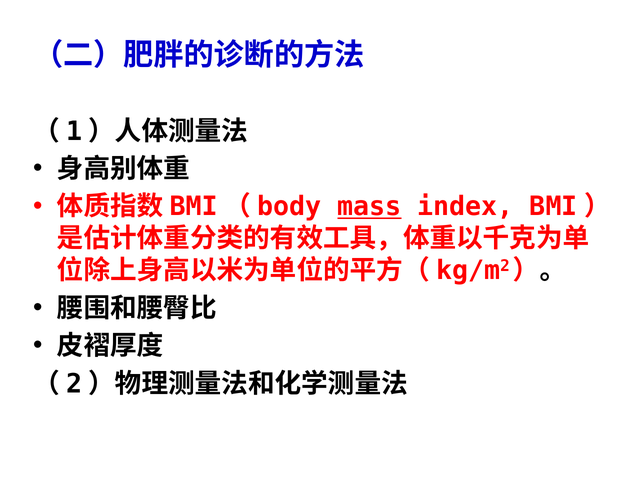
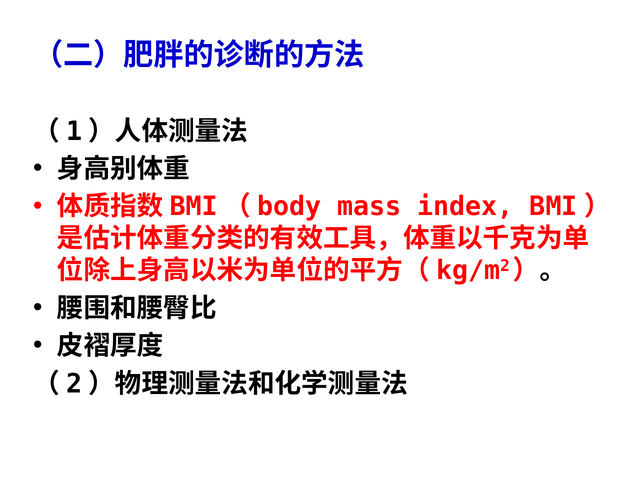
mass underline: present -> none (369, 206)
